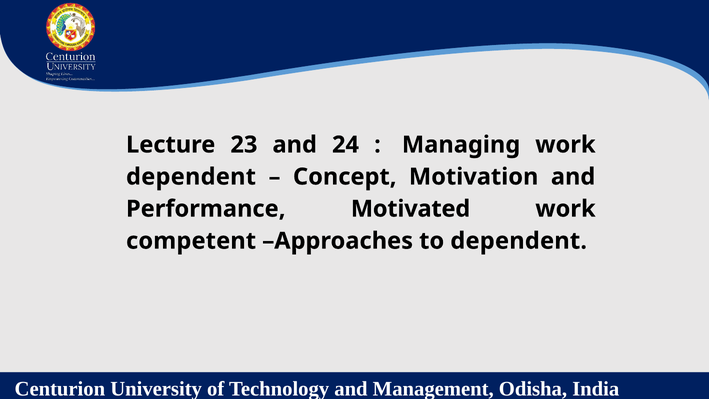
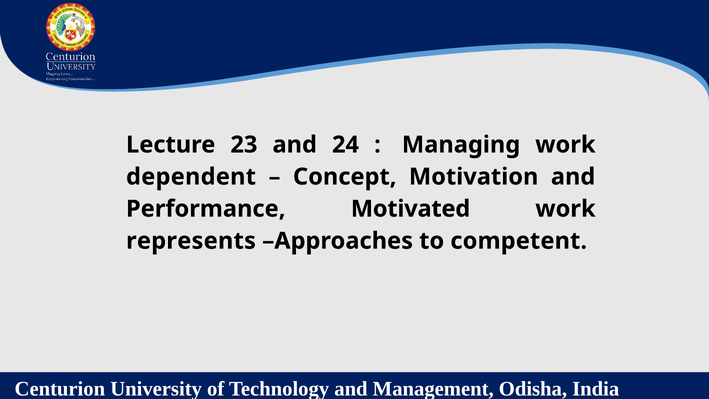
competent: competent -> represents (191, 241)
to dependent: dependent -> competent (519, 241)
